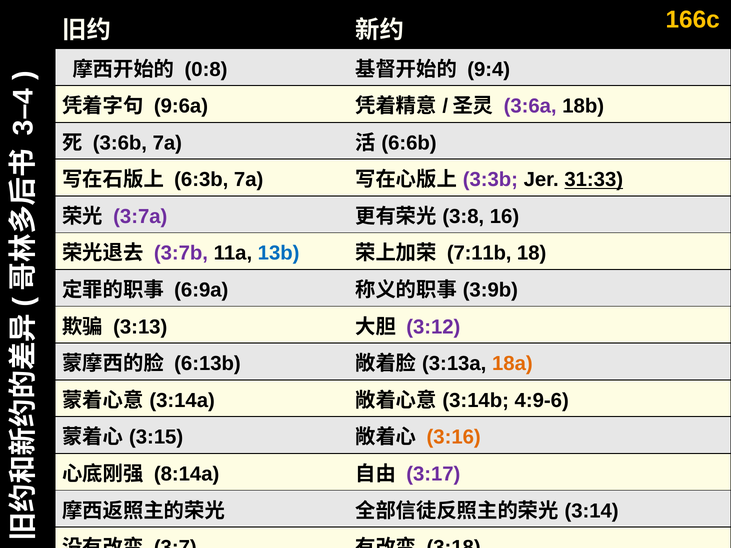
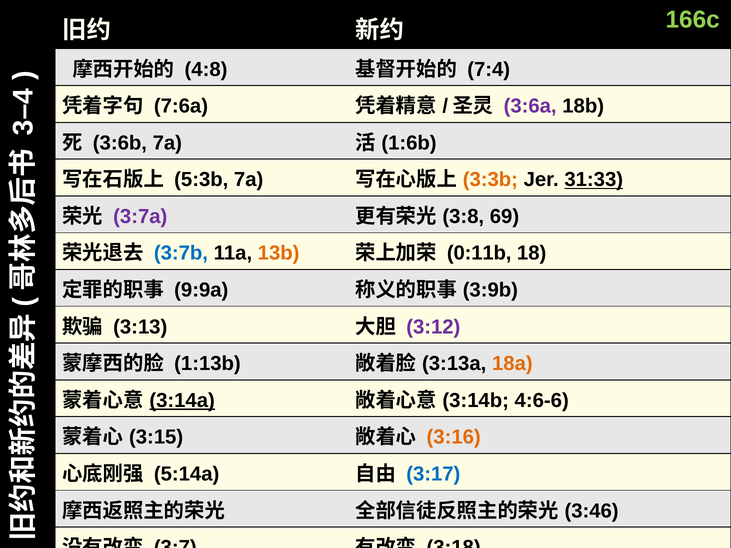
166c colour: yellow -> light green (693, 20)
0:8: 0:8 -> 4:8 (206, 69)
9:4: 9:4 -> 7:4 (489, 69)
9:6a: 9:6a -> 7:6a (181, 106)
6:6b: 6:6b -> 1:6b (409, 143)
6:3b: 6:3b -> 5:3b (201, 180)
3:3b colour: purple -> orange (490, 180)
16: 16 -> 69 (504, 217)
3:7b colour: purple -> blue (181, 253)
13b colour: blue -> orange (279, 253)
7:11b: 7:11b -> 0:11b (479, 253)
6:9a: 6:9a -> 9:9a (201, 290)
6:13b: 6:13b -> 1:13b (207, 364)
3:14a underline: none -> present (182, 401)
4:9-6: 4:9-6 -> 4:6-6 (542, 401)
8:14a: 8:14a -> 5:14a (187, 474)
3:17 colour: purple -> blue (433, 474)
3:14: 3:14 -> 3:46 (592, 511)
